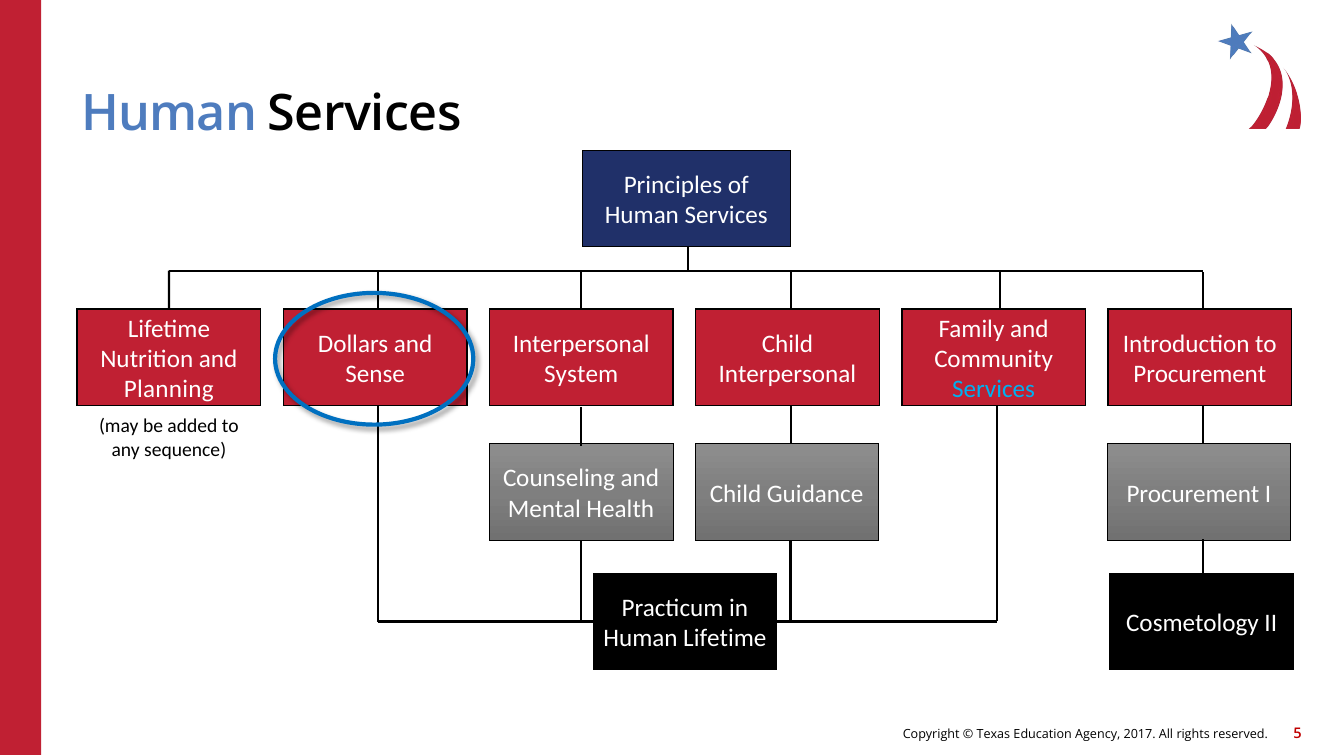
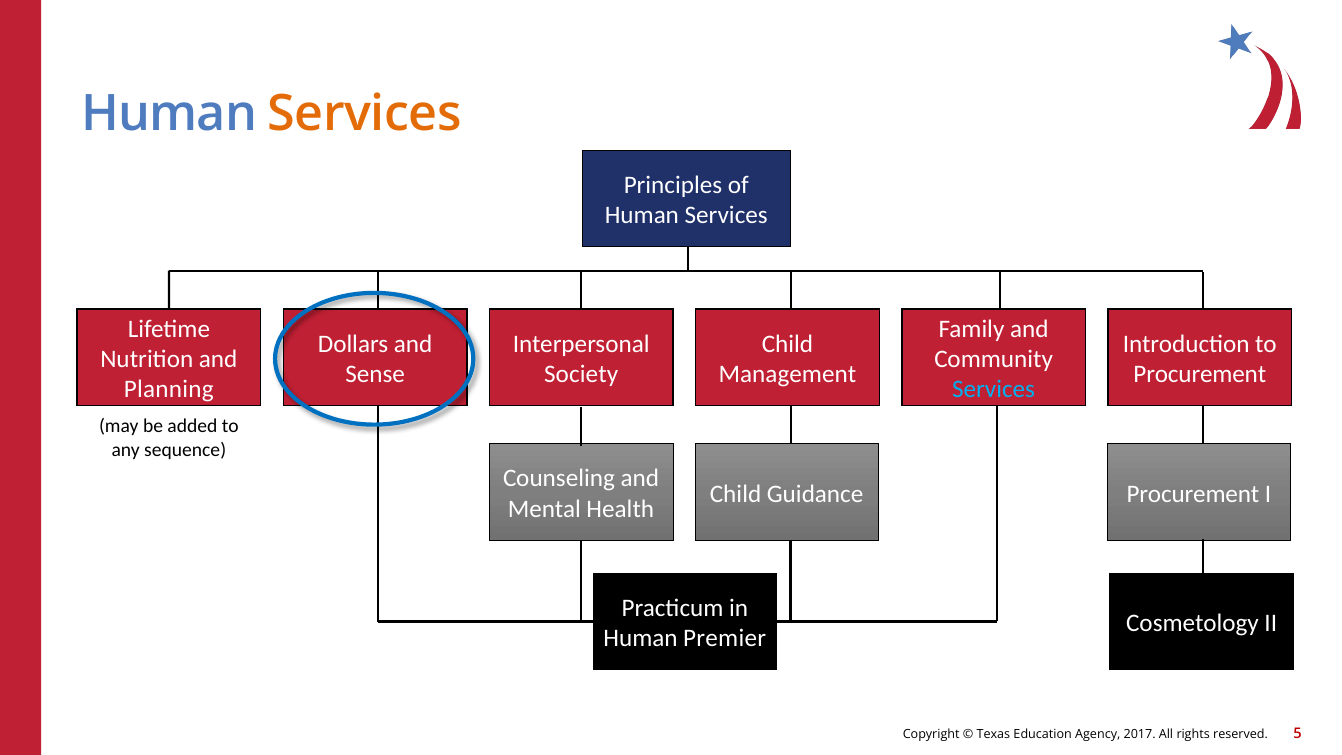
Services colour: black -> orange (365, 114)
System: System -> Society (581, 374)
Interpersonal: Interpersonal -> Management (787, 374)
Human Lifetime: Lifetime -> Premier (725, 638)
